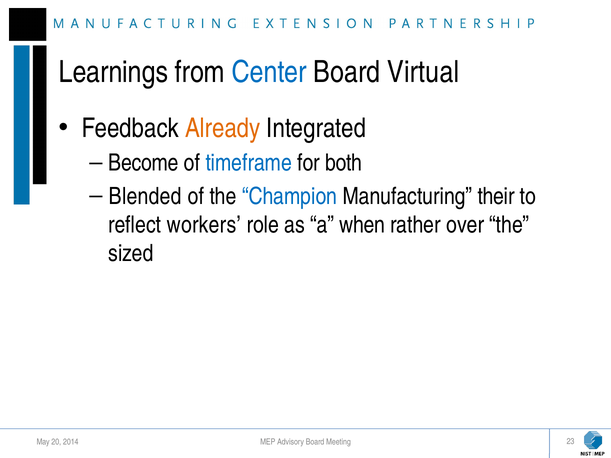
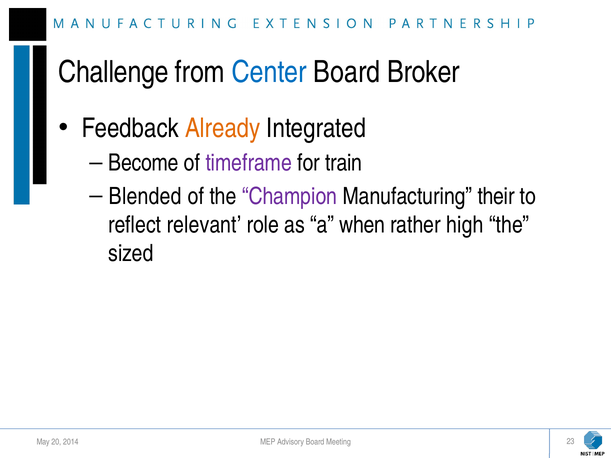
Learnings: Learnings -> Challenge (114, 72)
Virtual: Virtual -> Broker (423, 72)
timeframe colour: blue -> purple (249, 163)
both: both -> train (344, 163)
Champion colour: blue -> purple (290, 196)
workers: workers -> relevant (204, 225)
over: over -> high (465, 225)
